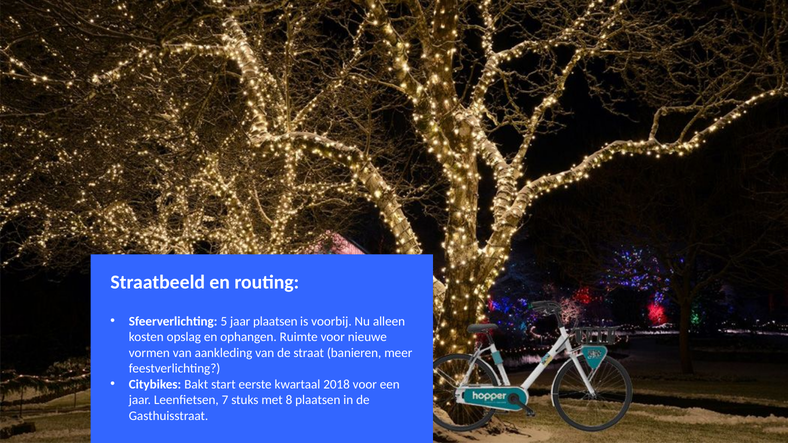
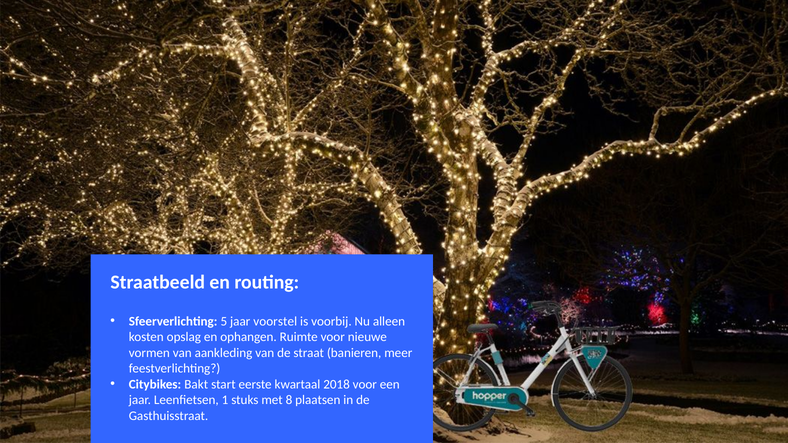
jaar plaatsen: plaatsen -> voorstel (275, 322)
7: 7 -> 1 (225, 400)
